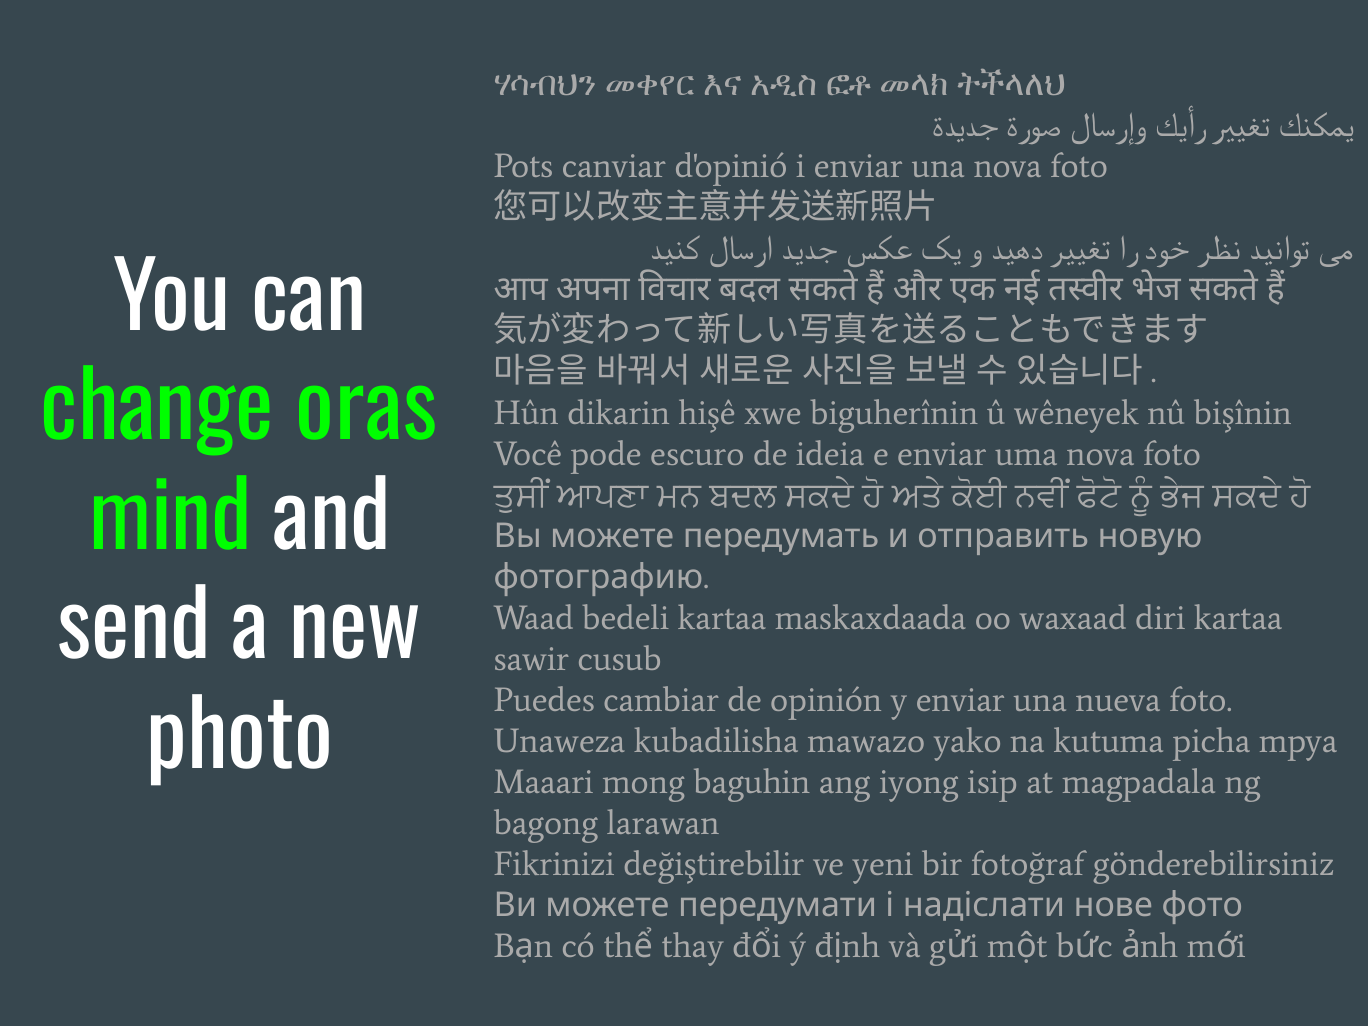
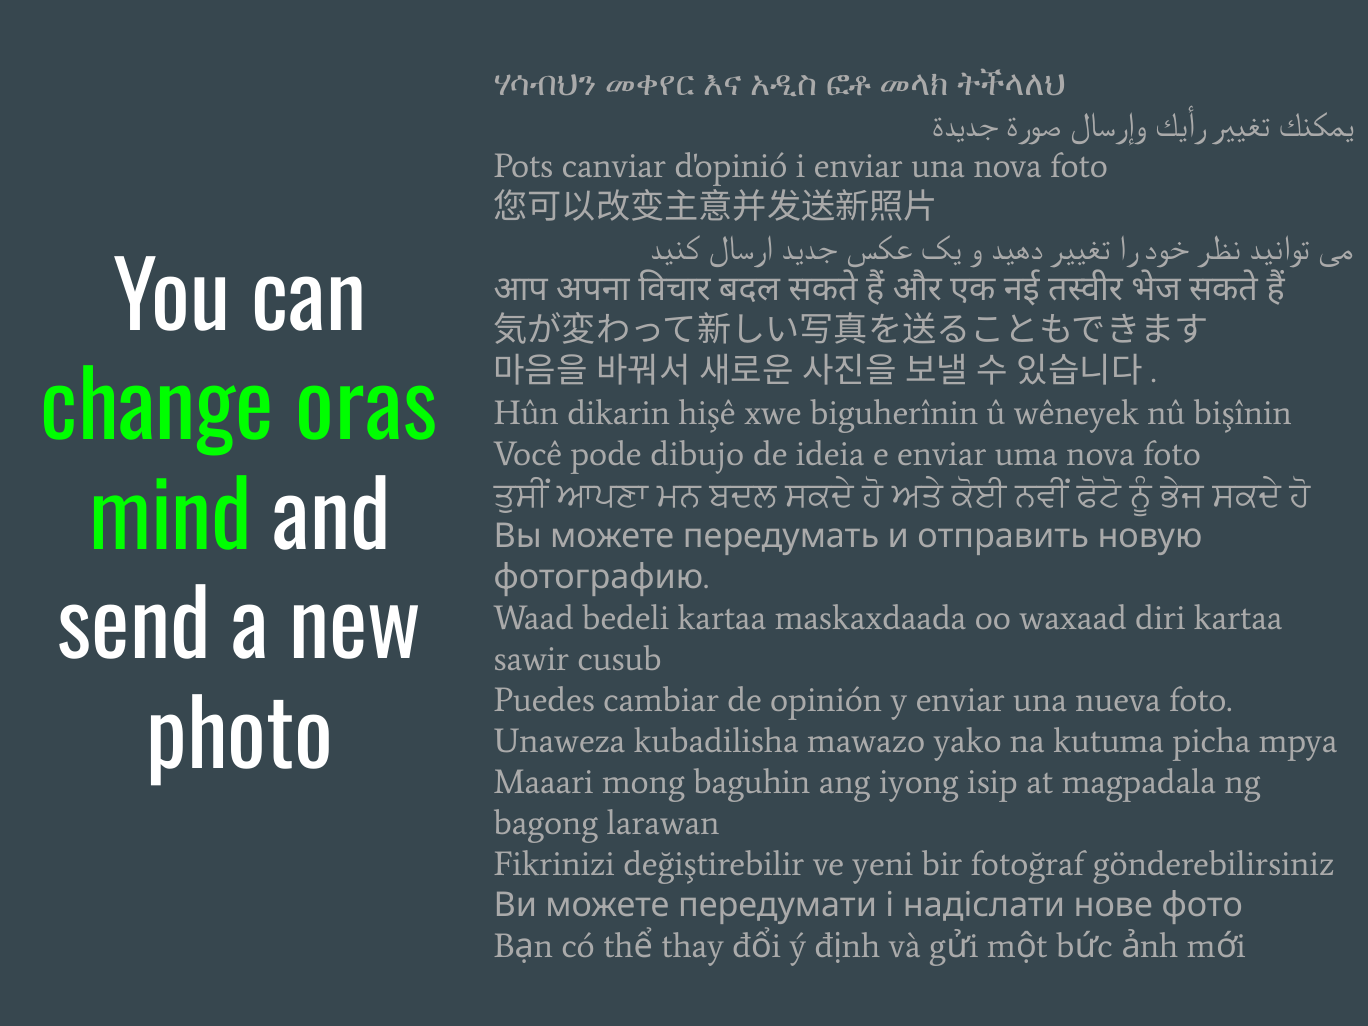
escuro: escuro -> dibujo (697, 454)
